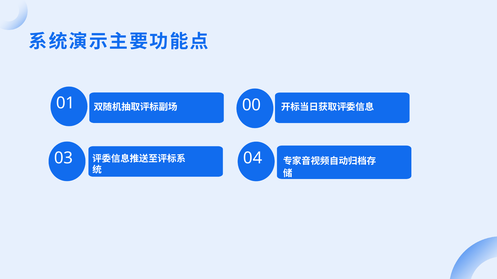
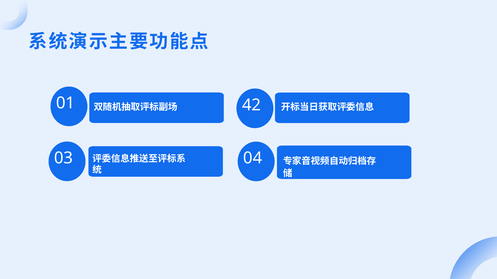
00: 00 -> 42 (252, 105)
